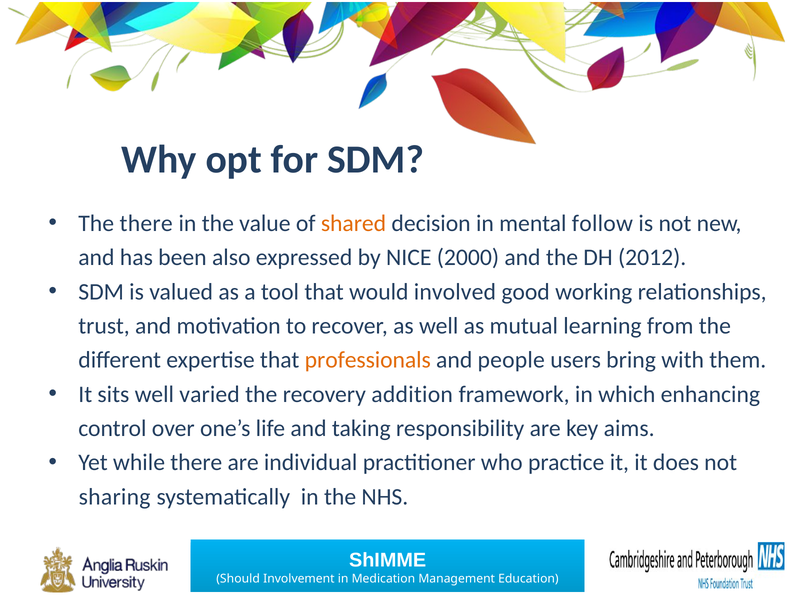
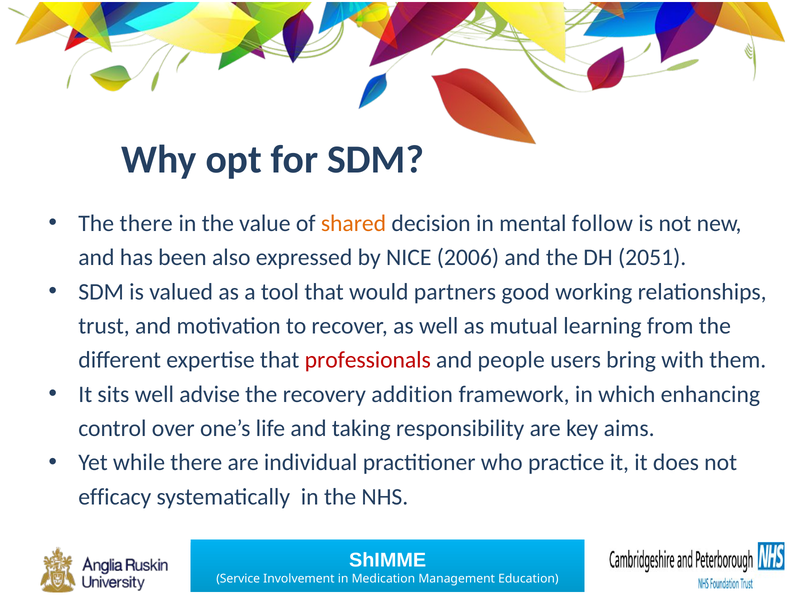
2000: 2000 -> 2006 (468, 257)
2012: 2012 -> 2051 (652, 257)
involved: involved -> partners (455, 292)
professionals colour: orange -> red (368, 360)
varied: varied -> advise (210, 394)
sharing: sharing -> efficacy (115, 496)
Should: Should -> Service (238, 578)
